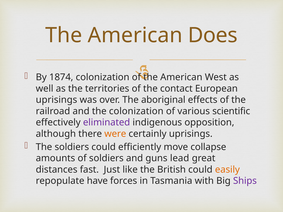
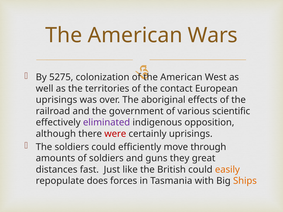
Does: Does -> Wars (213, 35)
1874: 1874 -> 5275 (61, 77)
the colonization: colonization -> government (136, 111)
were colour: orange -> red (115, 134)
collapse: collapse -> through (208, 147)
lead: lead -> they (180, 158)
have: have -> does (97, 181)
Ships colour: purple -> orange (245, 181)
